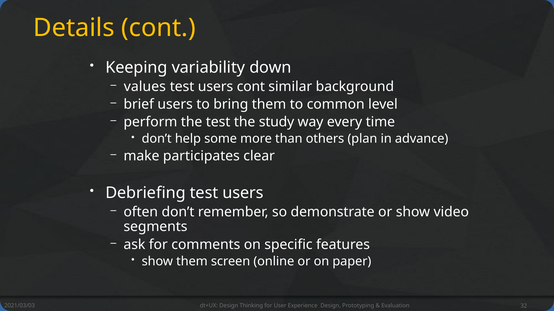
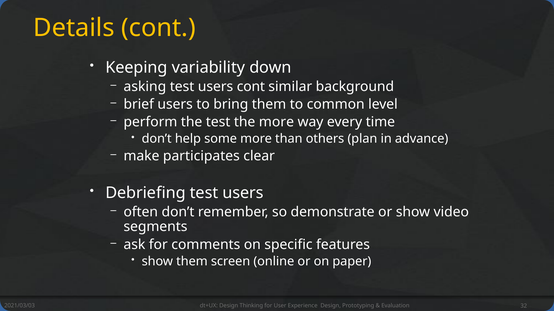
values: values -> asking (145, 87)
the study: study -> more (276, 122)
